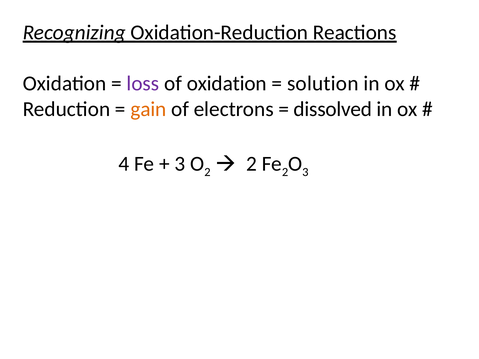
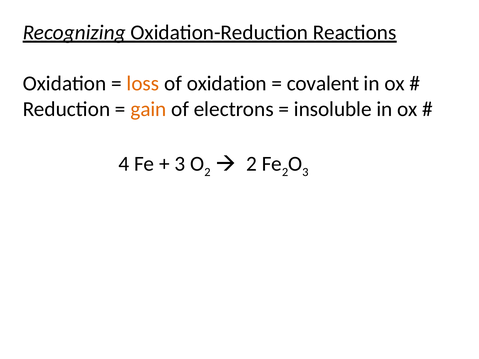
loss colour: purple -> orange (143, 84)
solution: solution -> covalent (323, 84)
dissolved: dissolved -> insoluble (333, 109)
